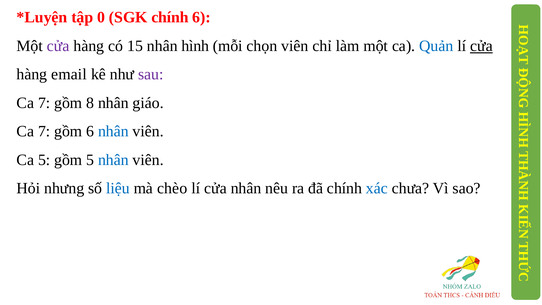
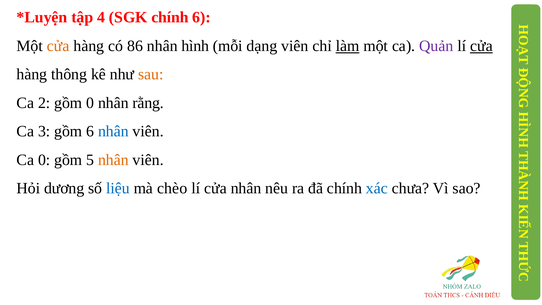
0: 0 -> 4 (101, 17)
cửa colour: purple -> orange (58, 46)
15: 15 -> 86 (135, 46)
chọn: chọn -> dạng (262, 46)
làm underline: none -> present (348, 46)
Quản colour: blue -> purple (436, 46)
email: email -> thông (69, 74)
sau colour: purple -> orange (151, 74)
7: 7 -> 2 (44, 103)
gồm 8: 8 -> 0 (90, 103)
giáo: giáo -> rằng (148, 103)
7: 7 -> 3 (44, 131)
Ca 5: 5 -> 0 (44, 160)
nhân colour: blue -> orange (113, 160)
nhưng: nhưng -> dương (64, 188)
